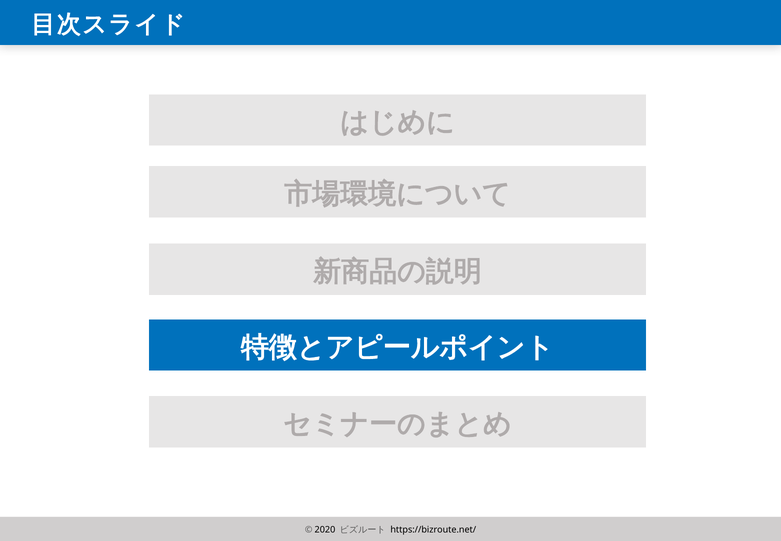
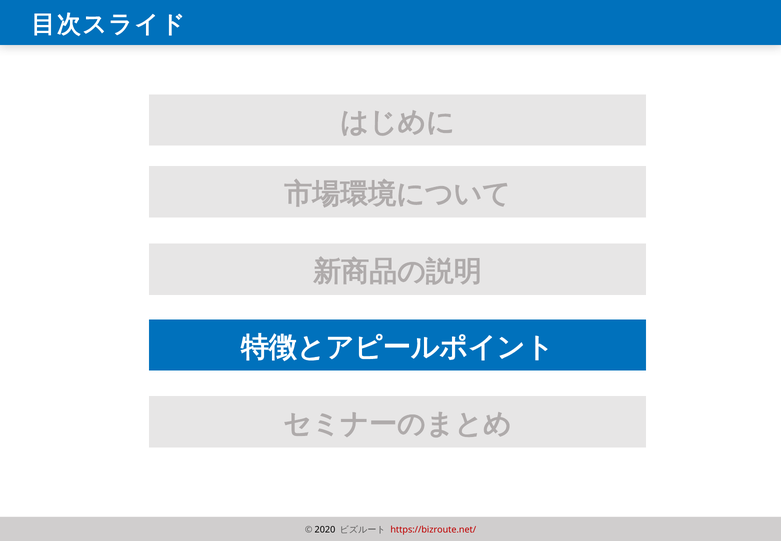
https://bizroute.net/ colour: black -> red (433, 529)
